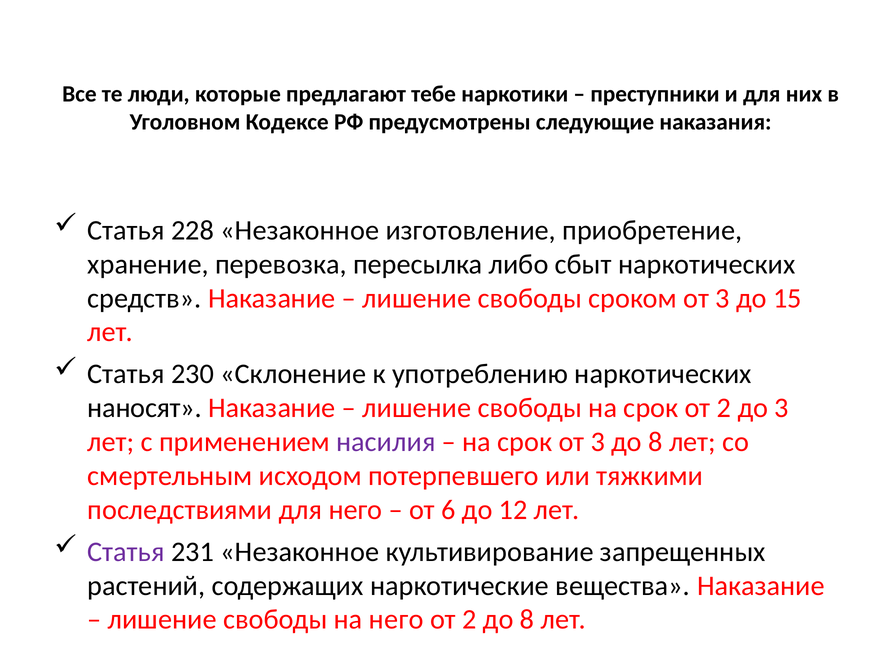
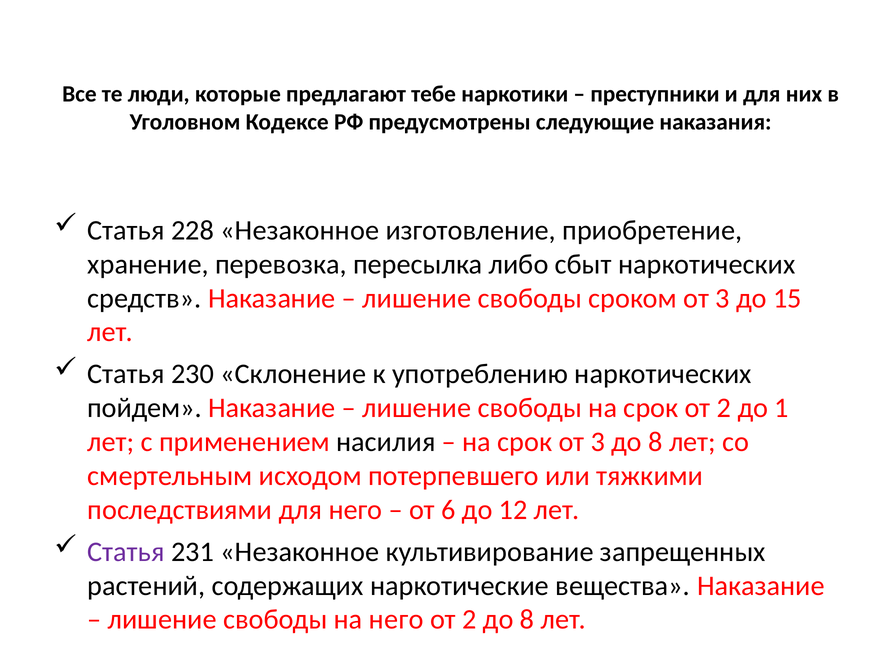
наносят: наносят -> пойдем (145, 408)
до 3: 3 -> 1 (782, 408)
насилия colour: purple -> black (386, 442)
